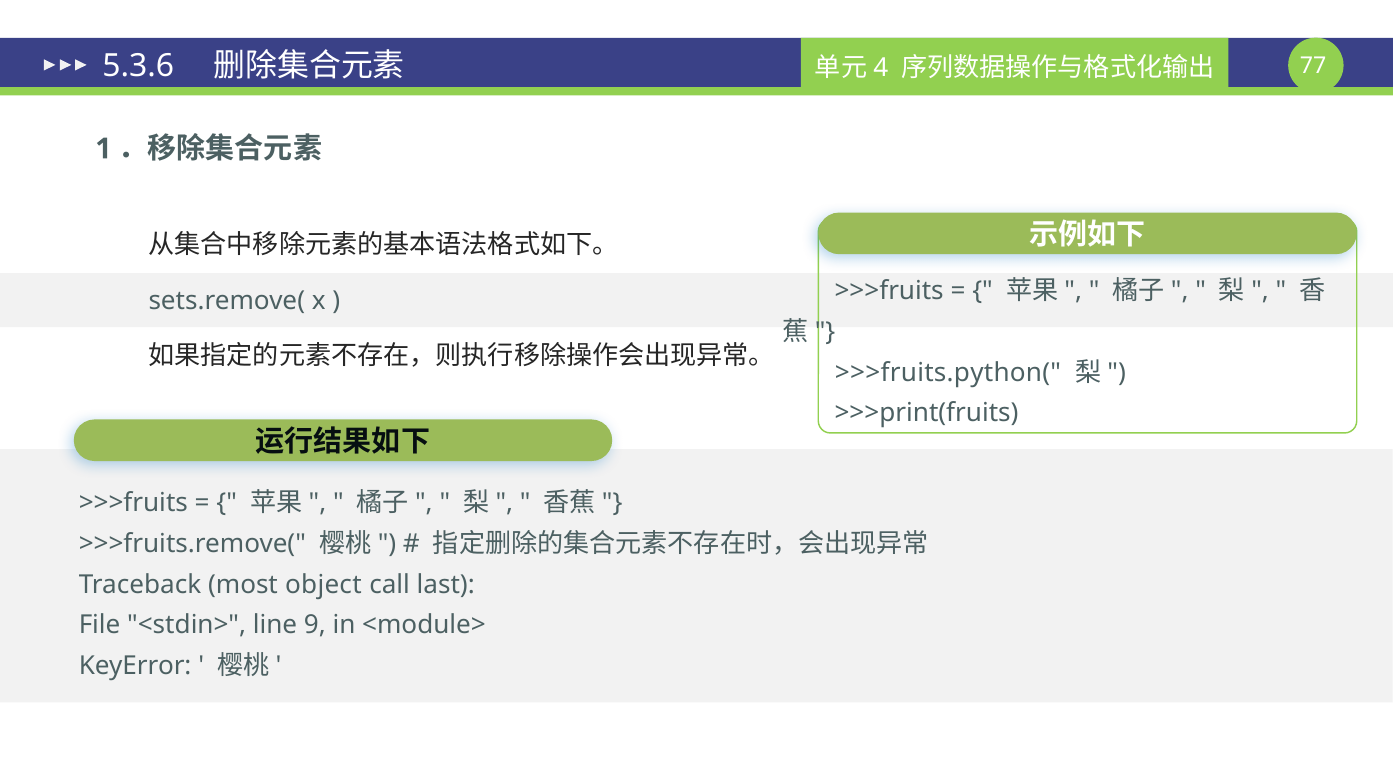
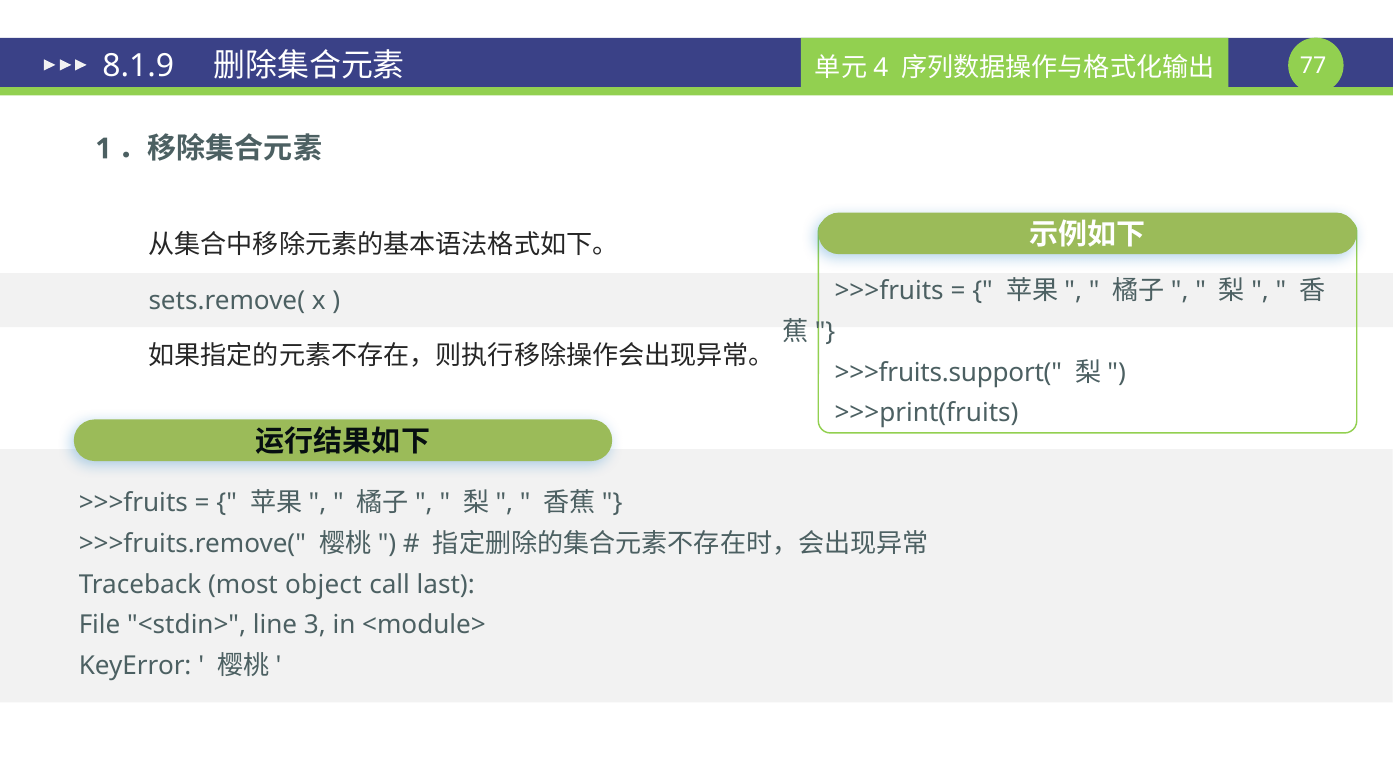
5.3.6: 5.3.6 -> 8.1.9 (138, 66)
>>>fruits.python(: >>>fruits.python( -> >>>fruits.support( (948, 373)
9: 9 -> 3 (315, 625)
